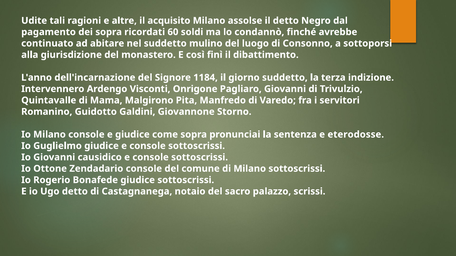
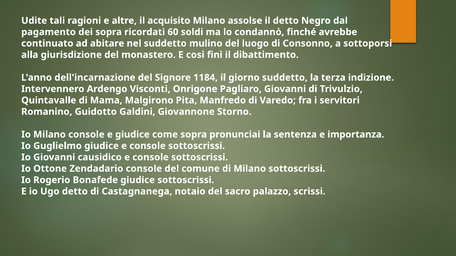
eterodosse: eterodosse -> importanza (356, 135)
